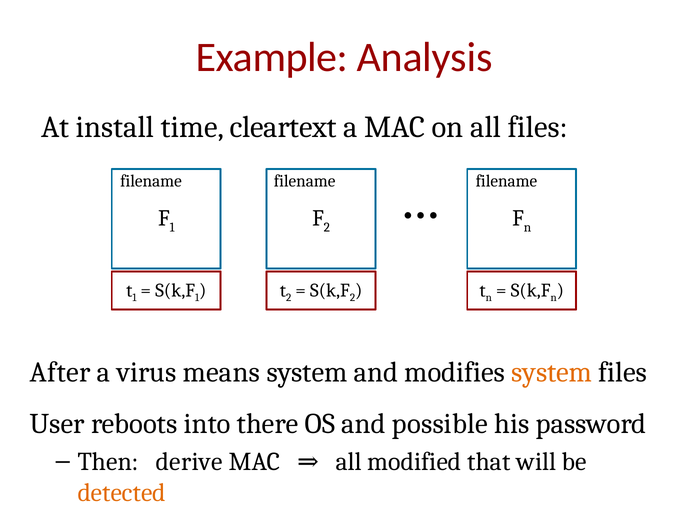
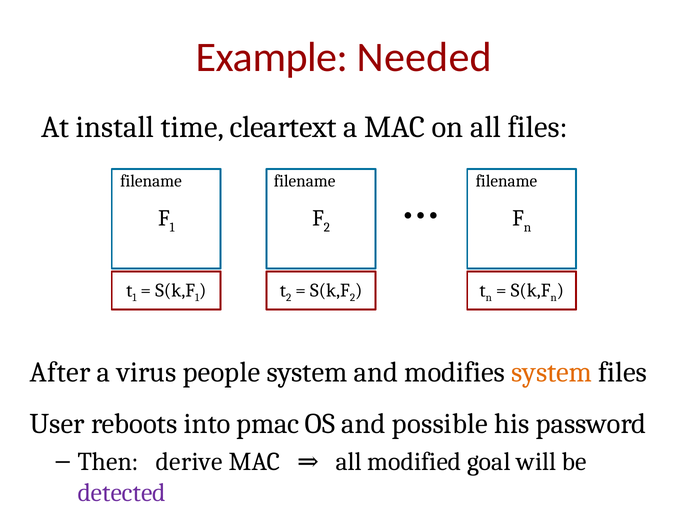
Analysis: Analysis -> Needed (424, 57)
means: means -> people (221, 372)
there: there -> pmac (268, 424)
that: that -> goal (489, 462)
detected colour: orange -> purple (122, 493)
